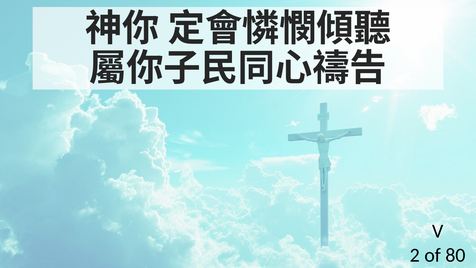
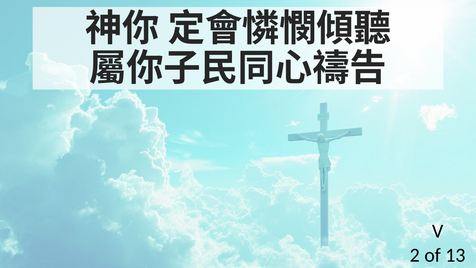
80: 80 -> 13 (455, 255)
